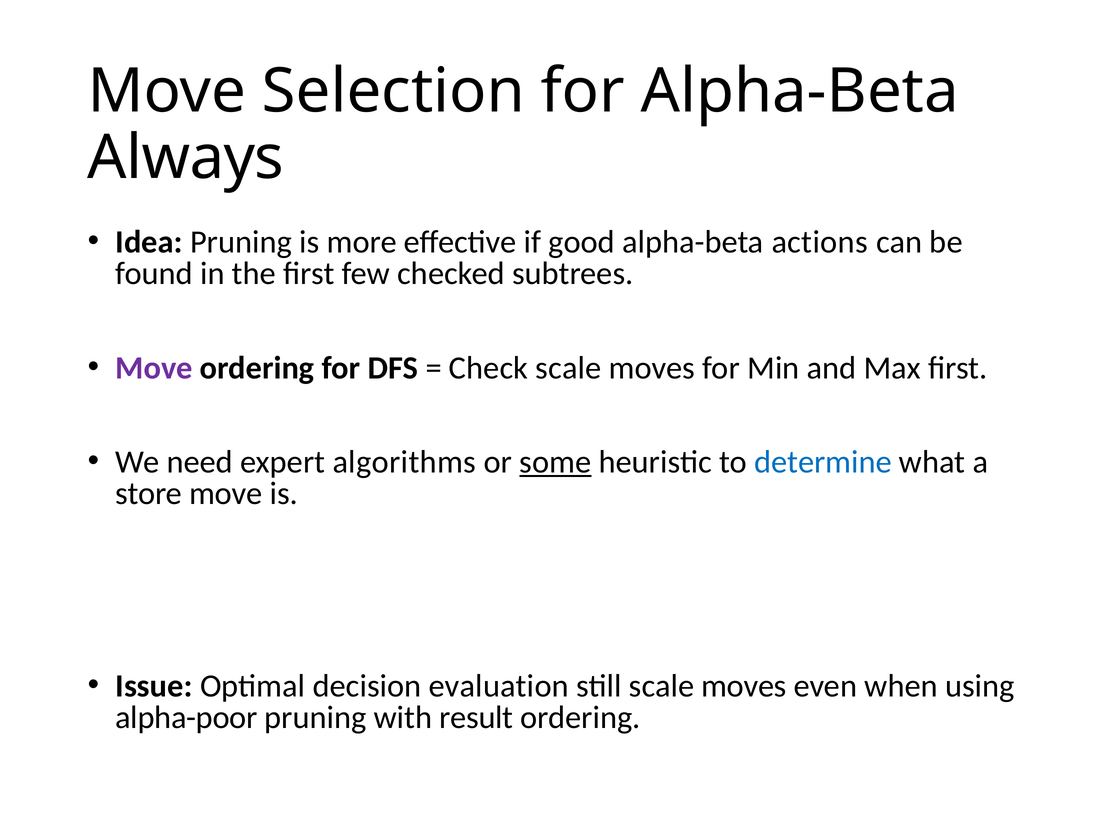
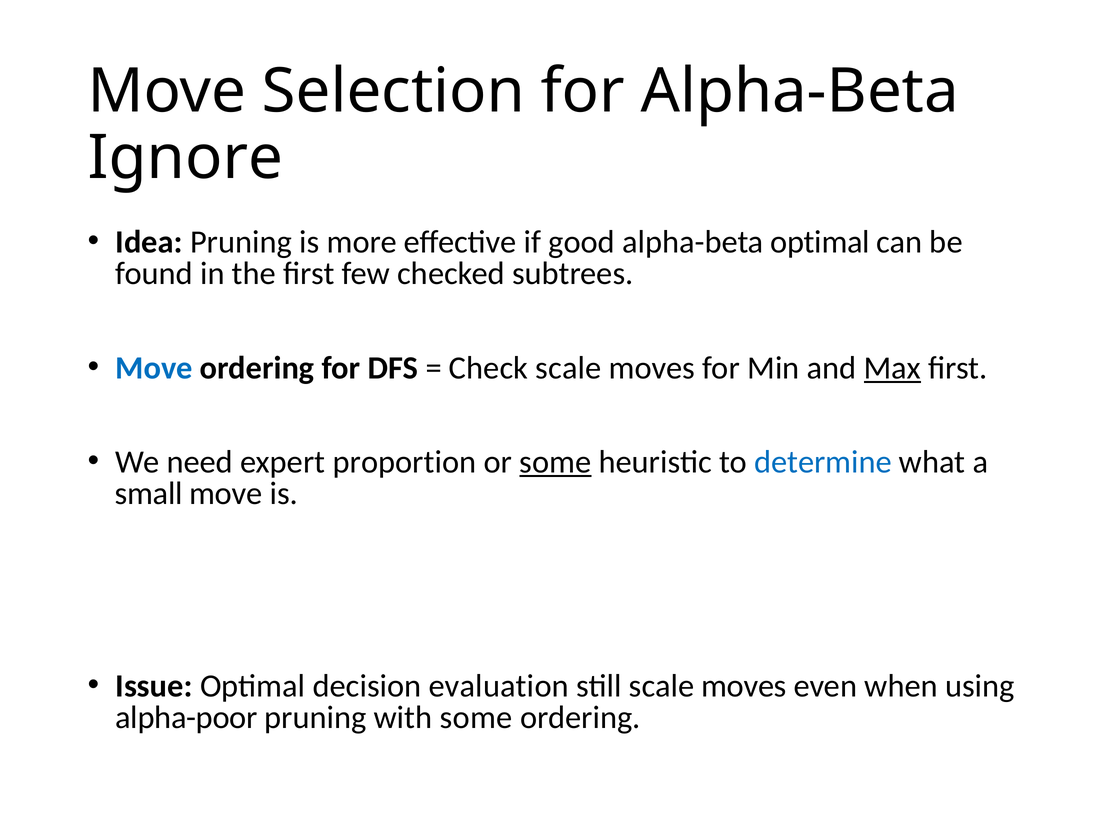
Always: Always -> Ignore (185, 158)
alpha-beta actions: actions -> optimal (820, 242)
Move colour: purple -> blue (154, 368)
Max underline: none -> present (892, 368)
algorithms: algorithms -> proportion (404, 463)
store: store -> small (149, 494)
with result: result -> some (476, 718)
